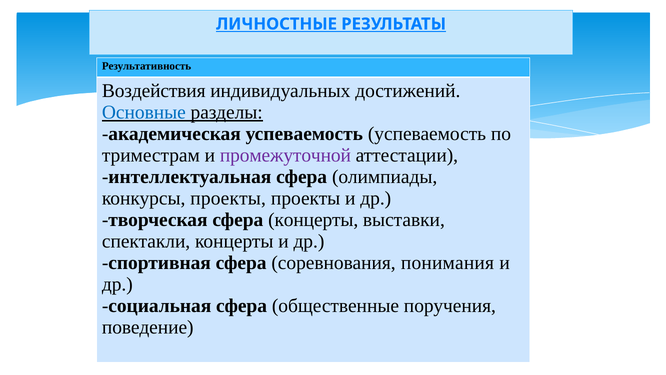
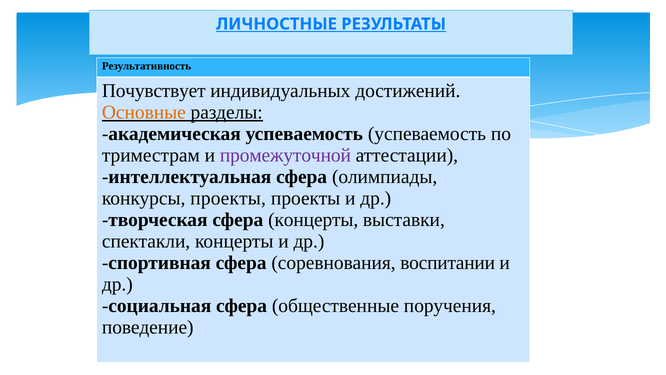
Воздействия: Воздействия -> Почувствует (154, 91)
Основные colour: blue -> orange (144, 112)
понимания: понимания -> воспитании (448, 263)
